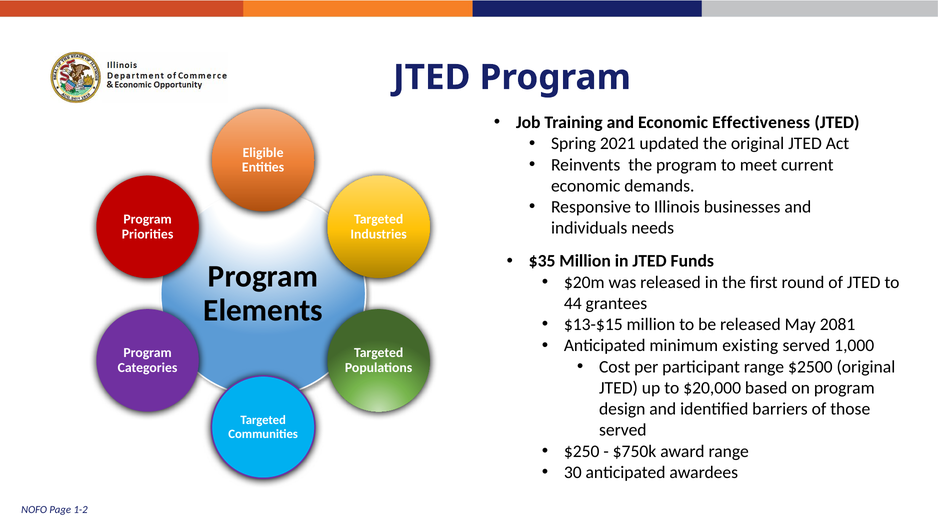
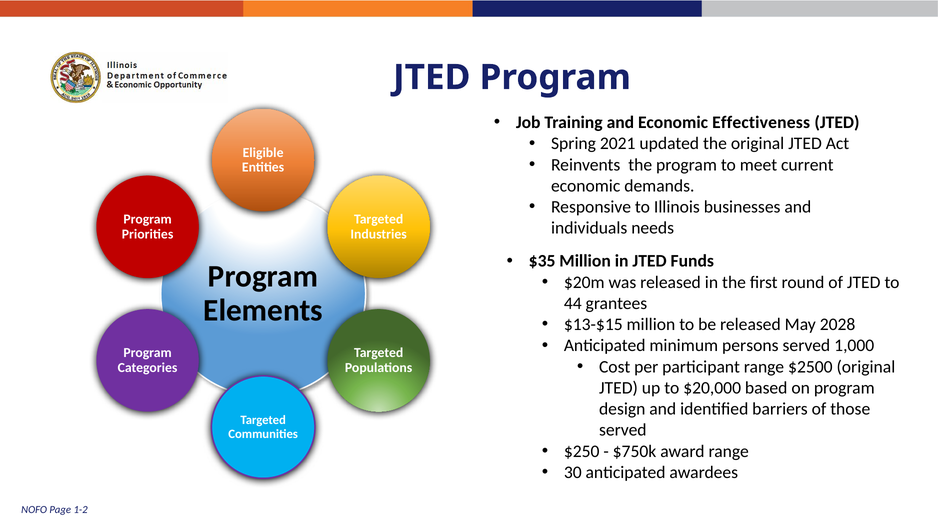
2081: 2081 -> 2028 (838, 324)
existing: existing -> persons (750, 345)
